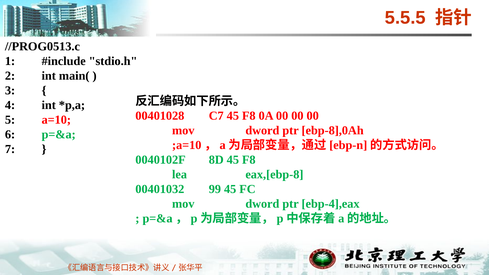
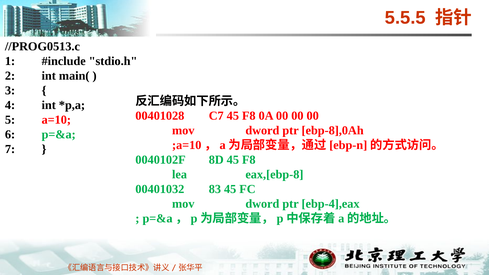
99: 99 -> 83 (215, 189)
